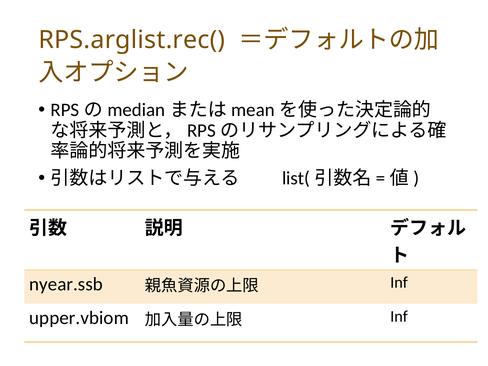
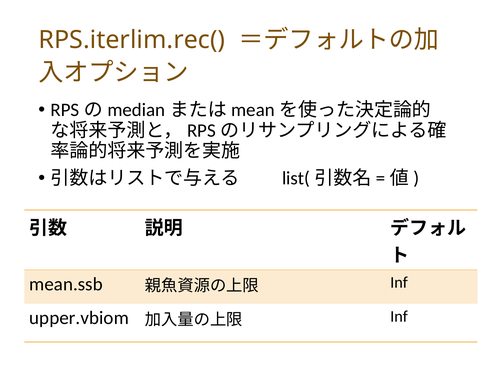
RPS.arglist.rec(: RPS.arglist.rec( -> RPS.iterlim.rec( (132, 40)
nyear.ssb: nyear.ssb -> mean.ssb (66, 284)
